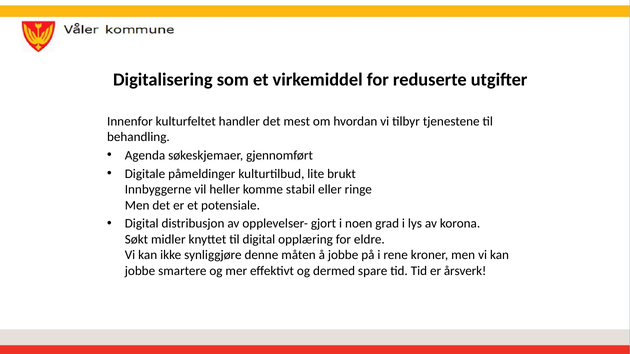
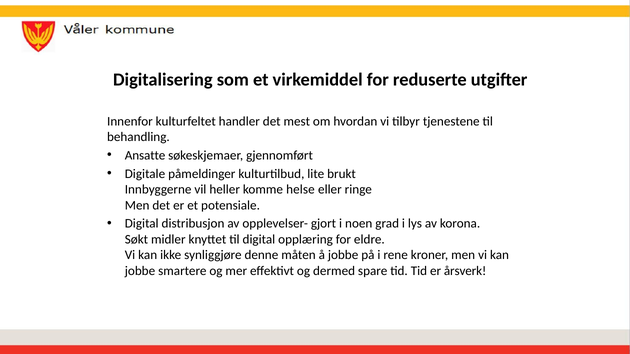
Agenda: Agenda -> Ansatte (145, 156)
stabil: stabil -> helse (300, 190)
